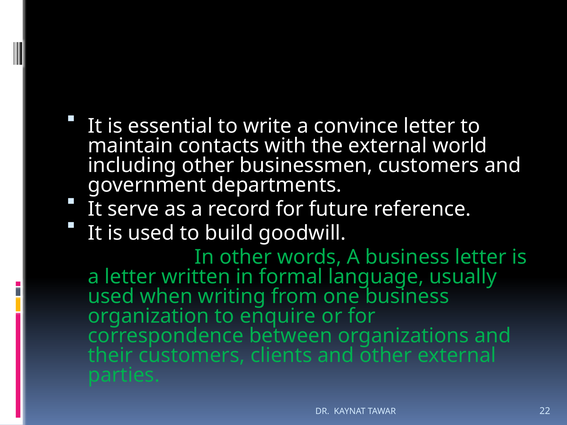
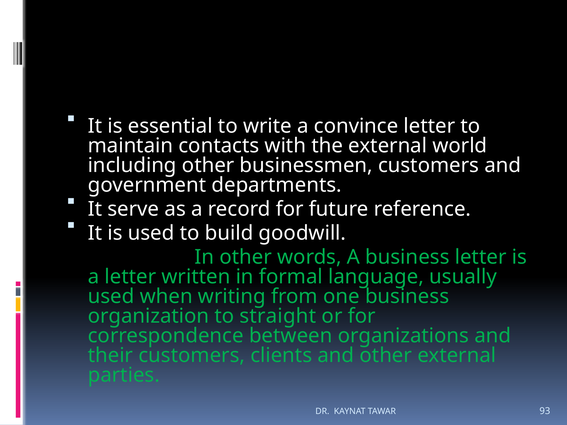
enquire: enquire -> straight (278, 316)
22: 22 -> 93 (545, 411)
